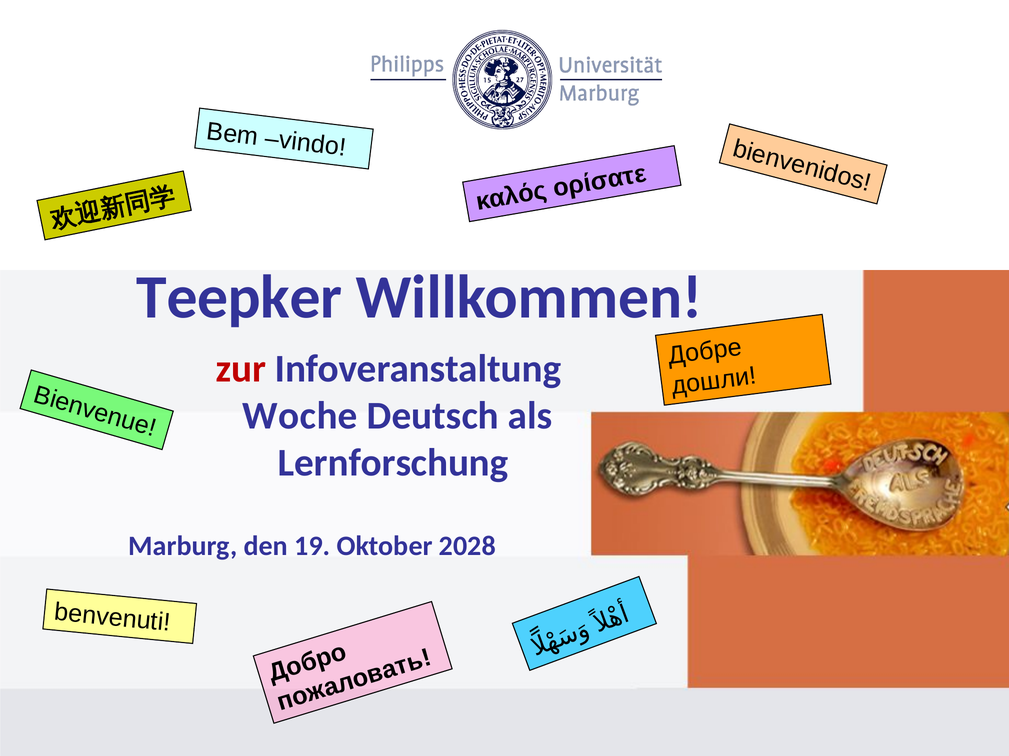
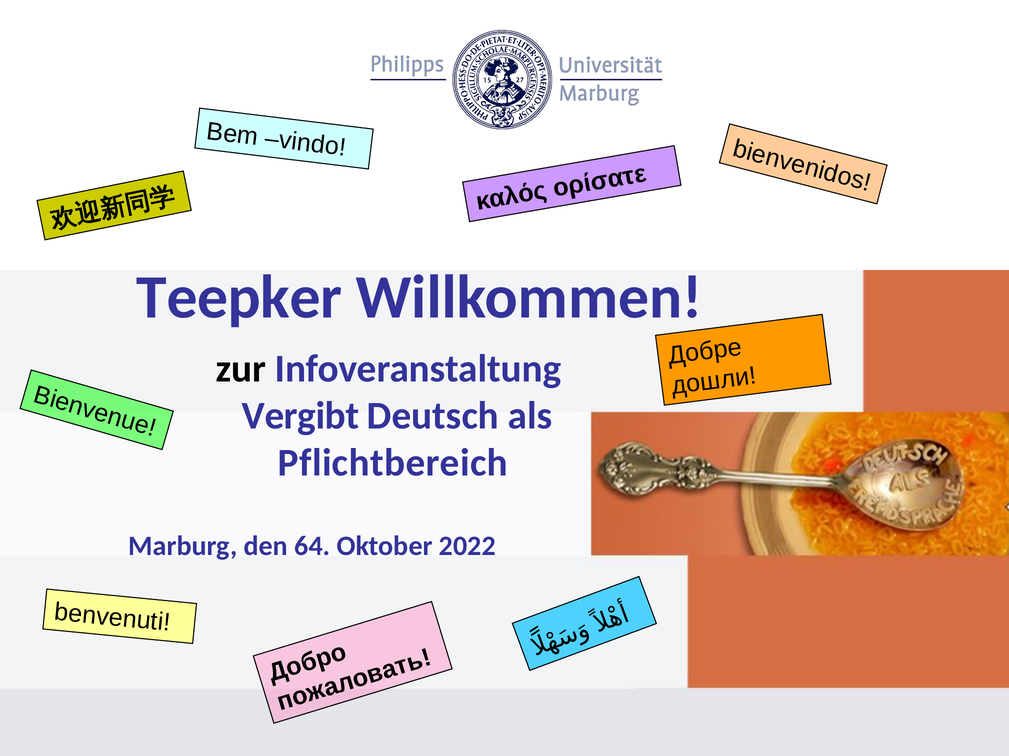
zur colour: red -> black (241, 369)
Woche: Woche -> Vergibt (300, 416)
Lernforschung: Lernforschung -> Pflichtbereich (393, 463)
19: 19 -> 64 (312, 547)
2028: 2028 -> 2022 (467, 547)
